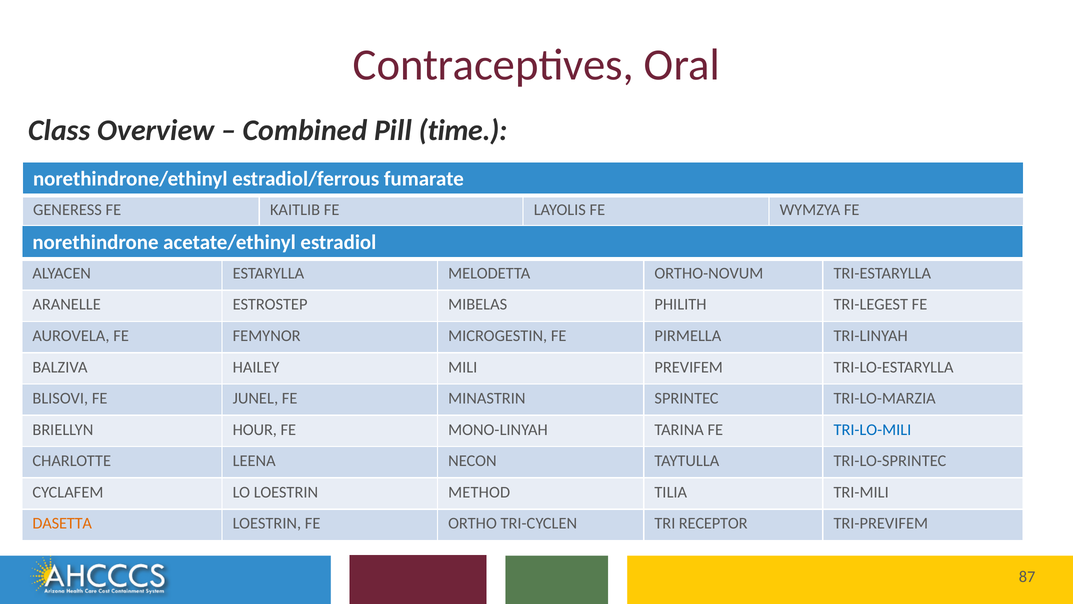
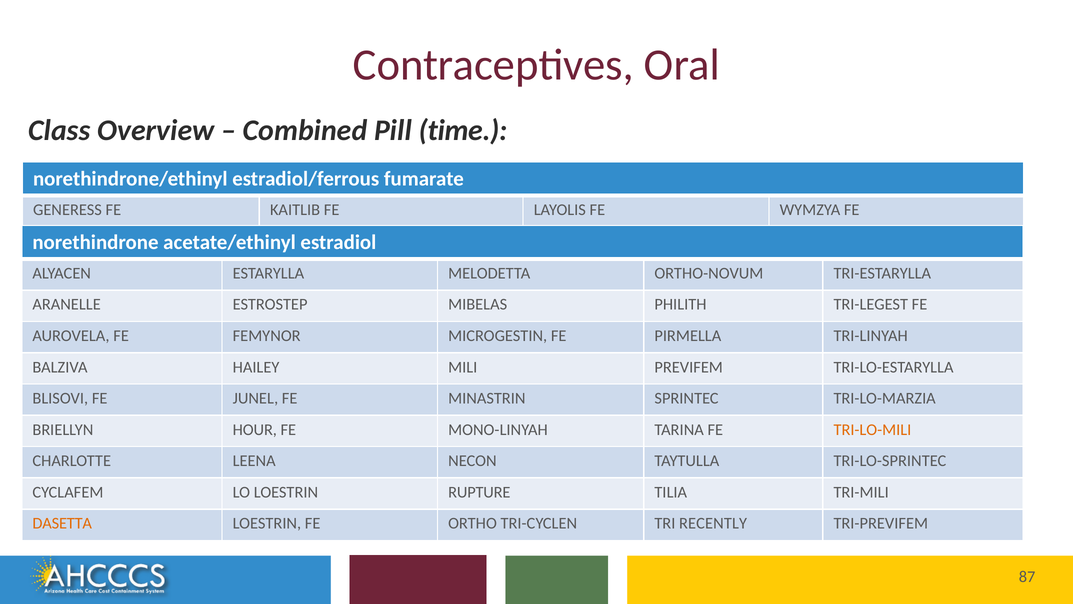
TRI-LO-MILI colour: blue -> orange (872, 429)
METHOD: METHOD -> RUPTURE (479, 492)
RECEPTOR: RECEPTOR -> RECENTLY (713, 523)
